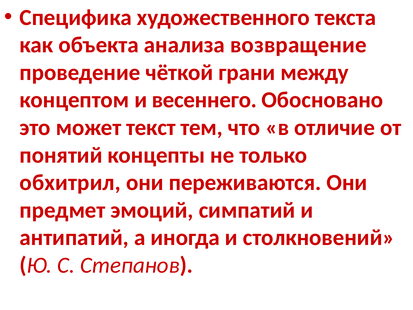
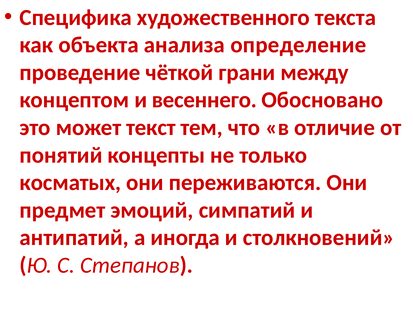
возвращение: возвращение -> определение (298, 45)
обхитрил: обхитрил -> косматых (70, 182)
